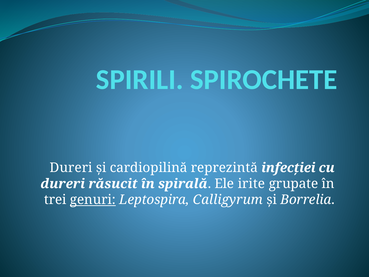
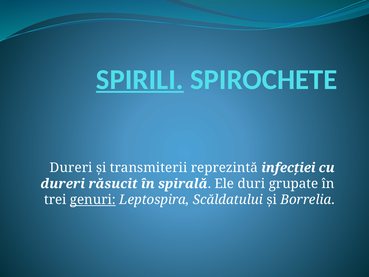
SPIRILI underline: none -> present (140, 79)
cardiopilină: cardiopilină -> transmiterii (149, 168)
irite: irite -> duri (251, 184)
Calligyrum: Calligyrum -> Scăldatului (228, 200)
